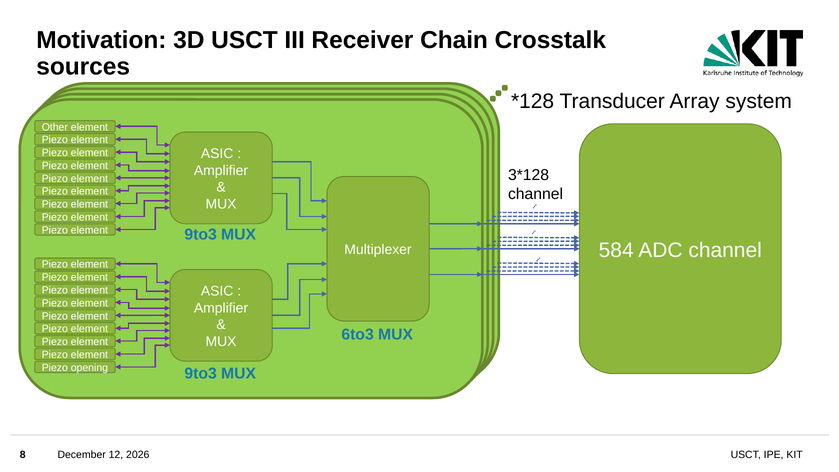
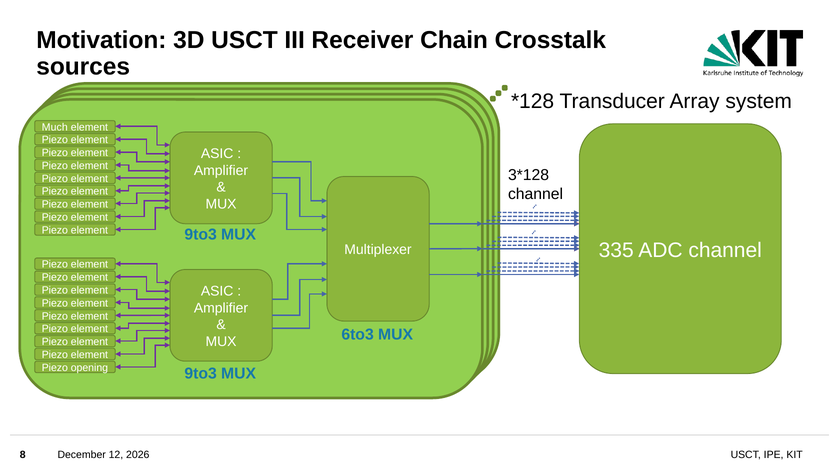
Other: Other -> Much (55, 127)
584: 584 -> 335 (616, 250)
